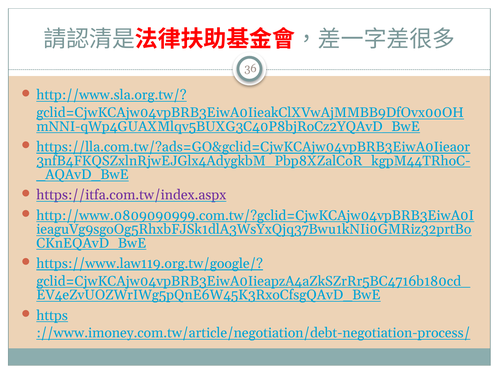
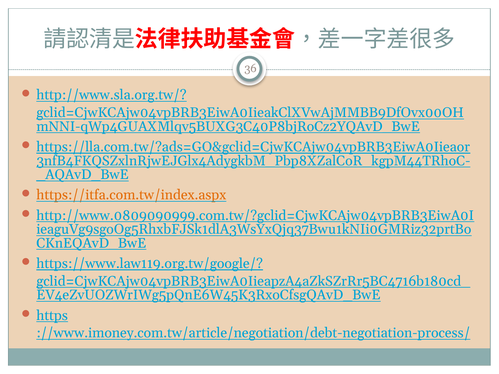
https://itfa.com.tw/index.aspx colour: purple -> orange (131, 195)
